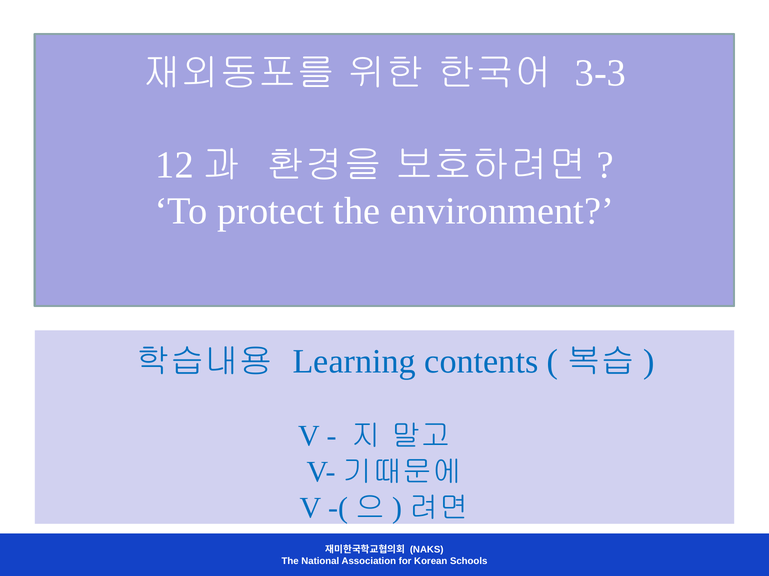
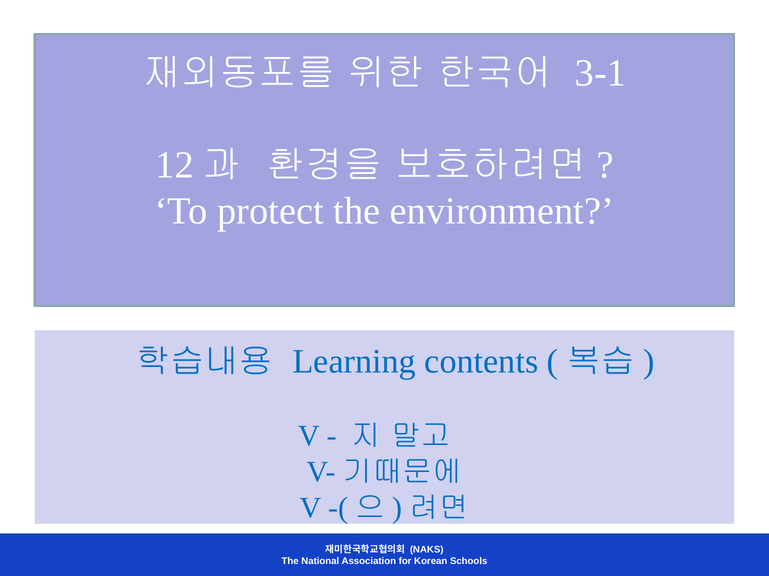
3-3: 3-3 -> 3-1 (601, 73)
